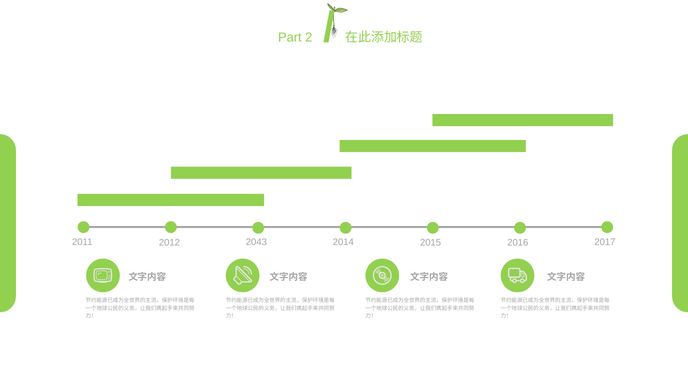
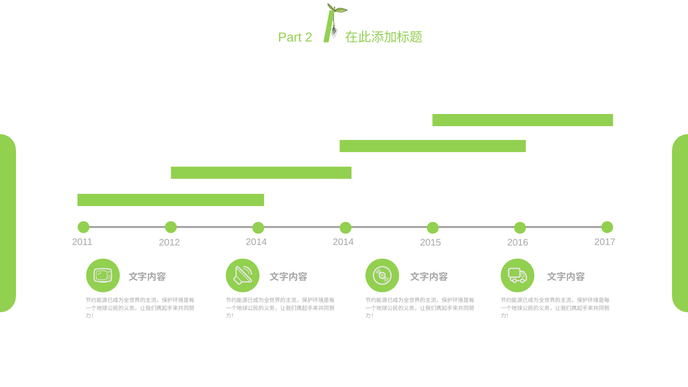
2043: 2043 -> 2014 (256, 242)
